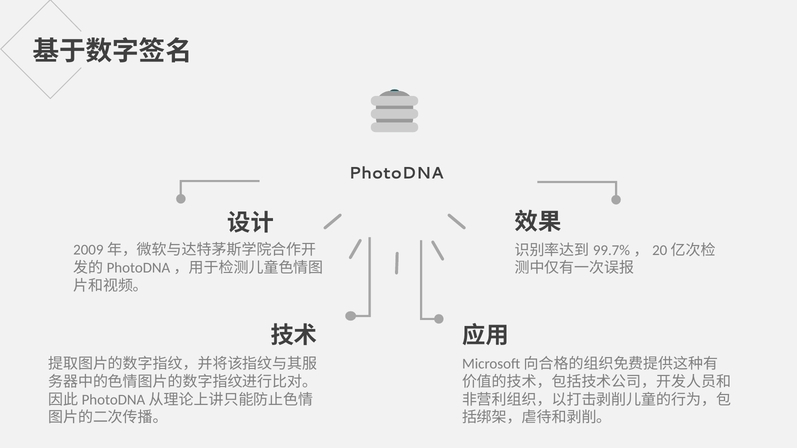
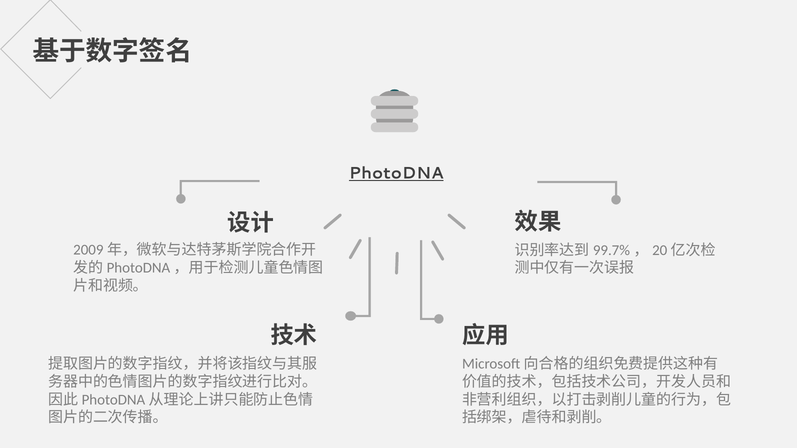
PhotoDNA underline: none -> present (396, 173)
